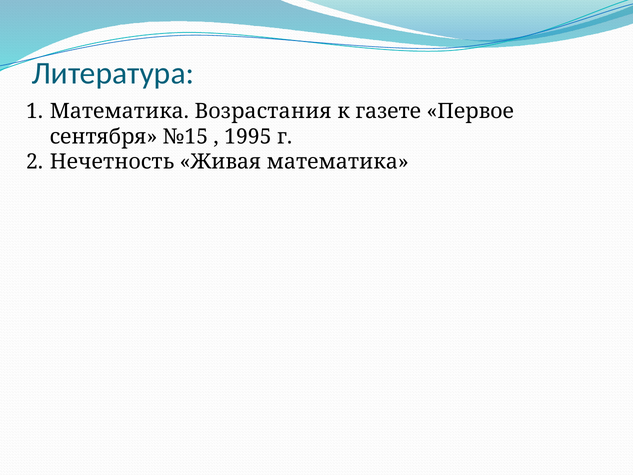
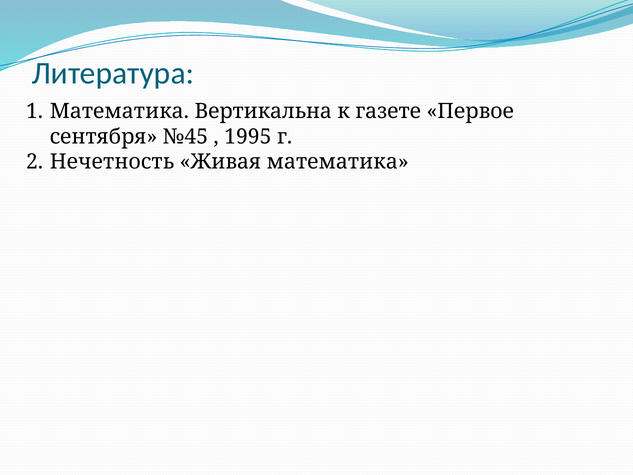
Возрастания: Возрастания -> Вертикальна (263, 111)
№15: №15 -> №45 (185, 137)
